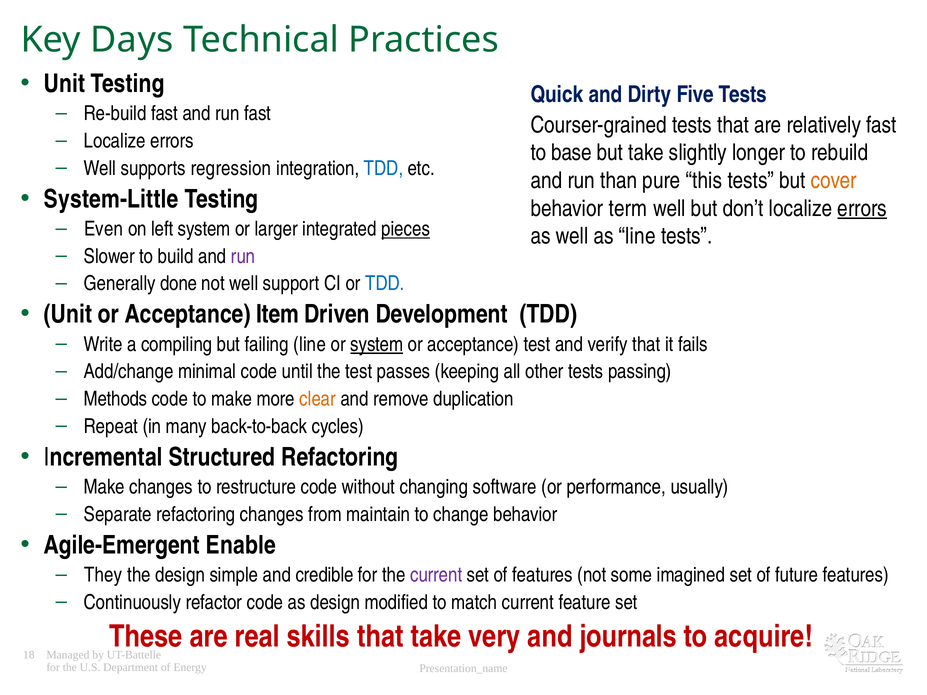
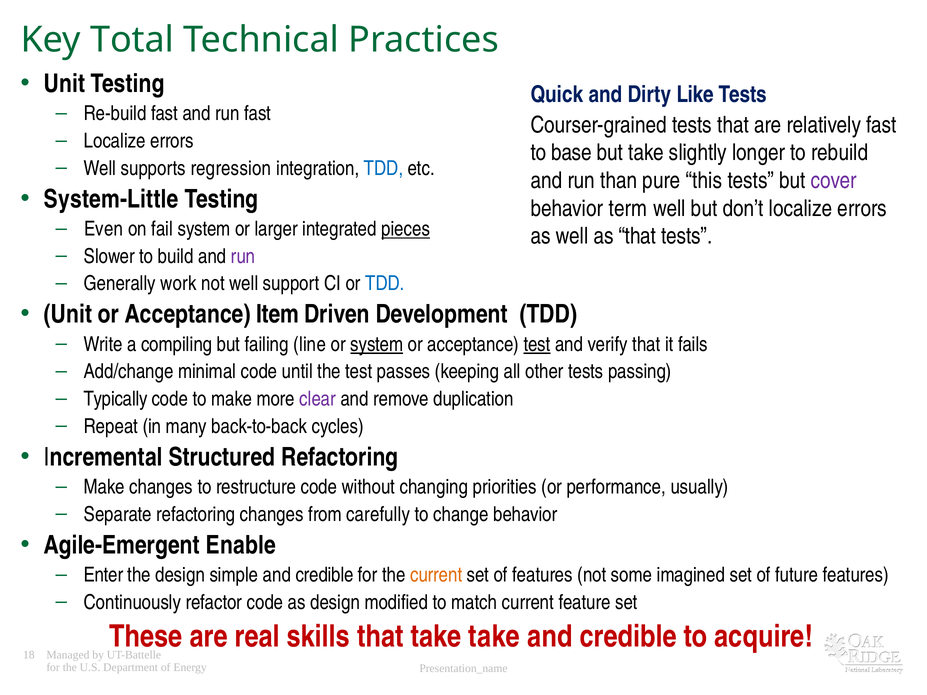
Days: Days -> Total (132, 40)
Five: Five -> Like (695, 95)
cover colour: orange -> purple (834, 181)
errors underline: present -> none (862, 208)
left: left -> fail (162, 229)
as line: line -> that (637, 236)
done: done -> work (178, 284)
test underline: none -> present (537, 345)
Methods: Methods -> Typically (116, 399)
clear colour: orange -> purple (318, 399)
software: software -> priorities (505, 487)
maintain: maintain -> carefully (378, 515)
They: They -> Enter (103, 575)
current colour: purple -> orange (436, 575)
take very: very -> take (494, 637)
journals: journals -> credible (628, 637)
